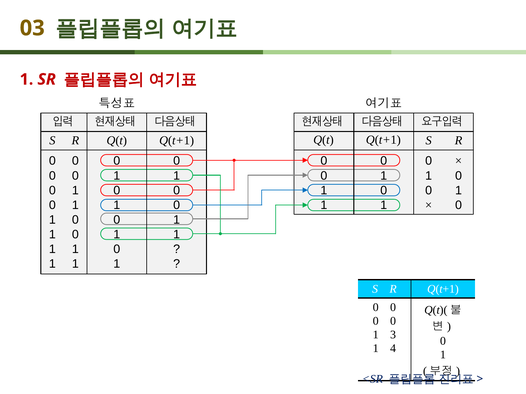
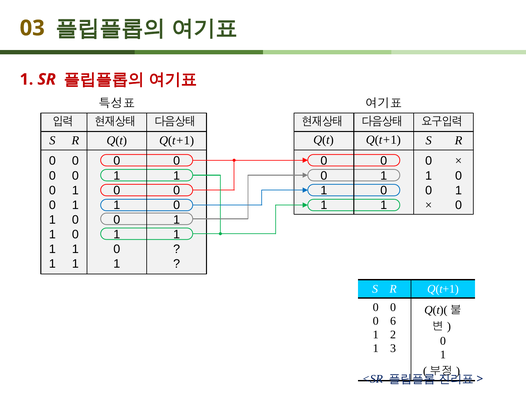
0: 0 -> 6 (393, 321)
3: 3 -> 2 (393, 335)
4: 4 -> 3 (393, 349)
